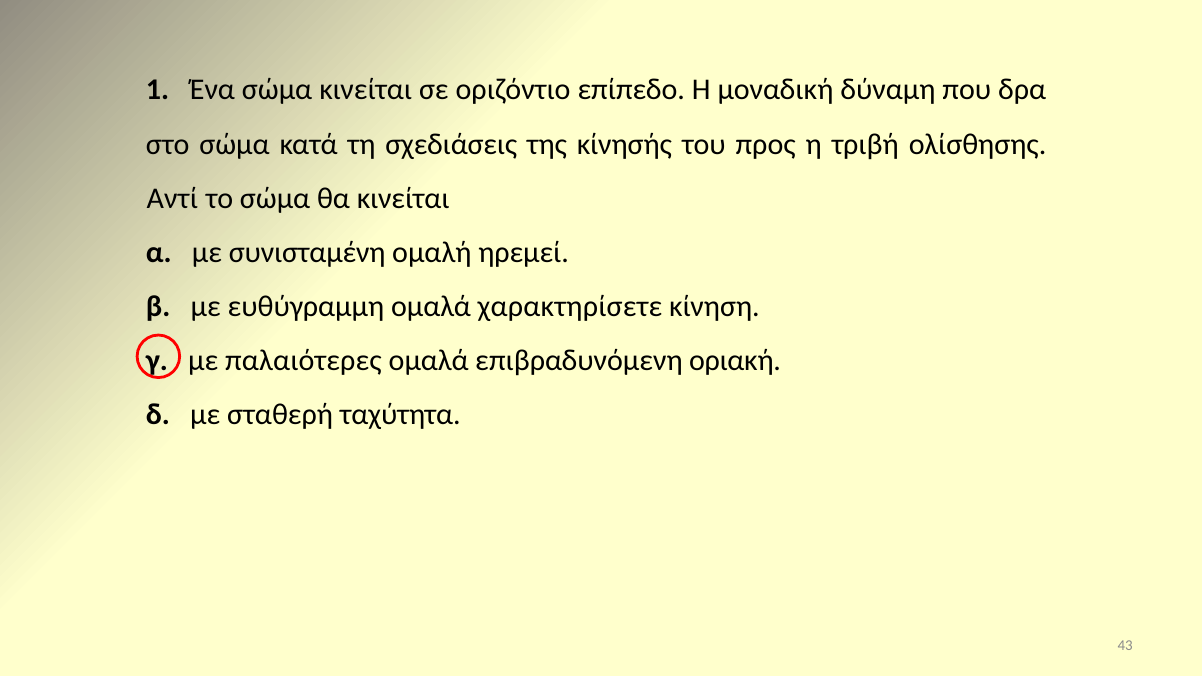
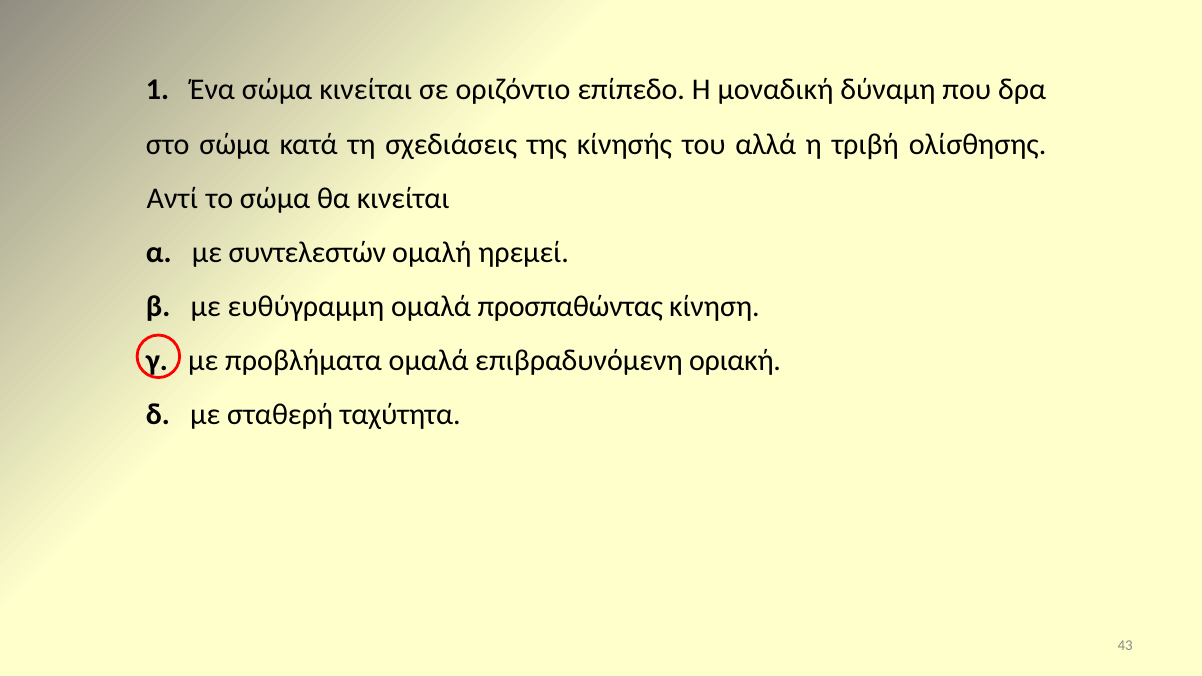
προς: προς -> αλλά (766, 144)
συνισταμένη: συνισταμένη -> συντελεστών (307, 252)
χαρακτηρίσετε: χαρακτηρίσετε -> προσπαθώντας (570, 306)
παλαιότερες: παλαιότερες -> προβλήματα (304, 361)
